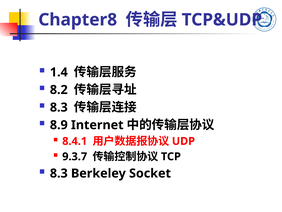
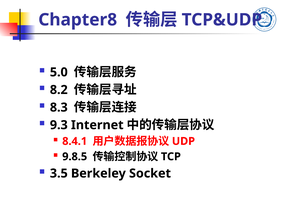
1.4: 1.4 -> 5.0 (59, 72)
8.9: 8.9 -> 9.3 (59, 125)
9.3.7: 9.3.7 -> 9.8.5 (75, 156)
8.3: 8.3 -> 3.5 (59, 173)
